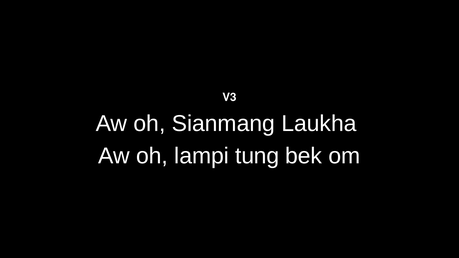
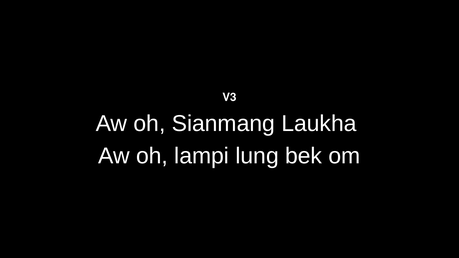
tung: tung -> lung (257, 156)
